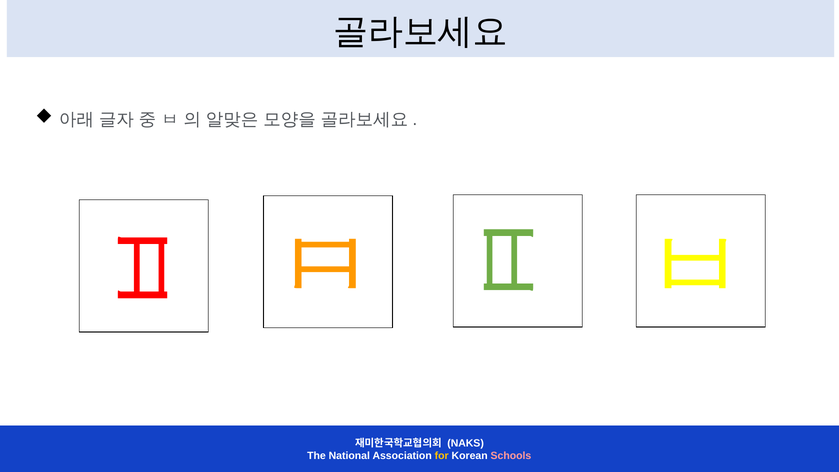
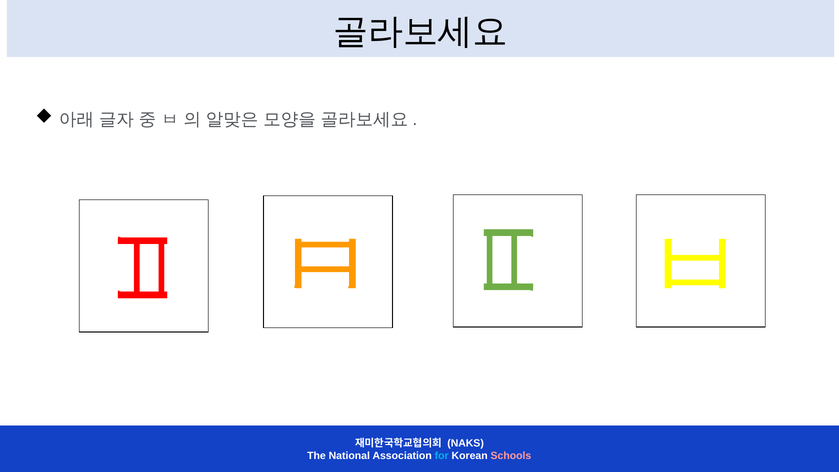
for colour: yellow -> light blue (442, 456)
